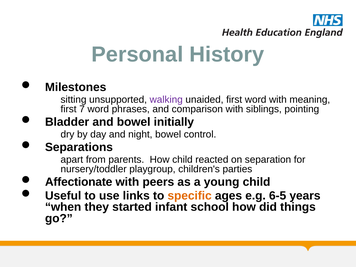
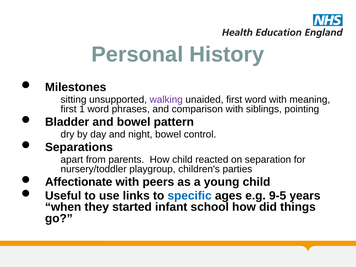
7: 7 -> 1 (82, 109)
initially: initially -> pattern (174, 122)
specific colour: orange -> blue (190, 196)
6-5: 6-5 -> 9-5 (278, 196)
